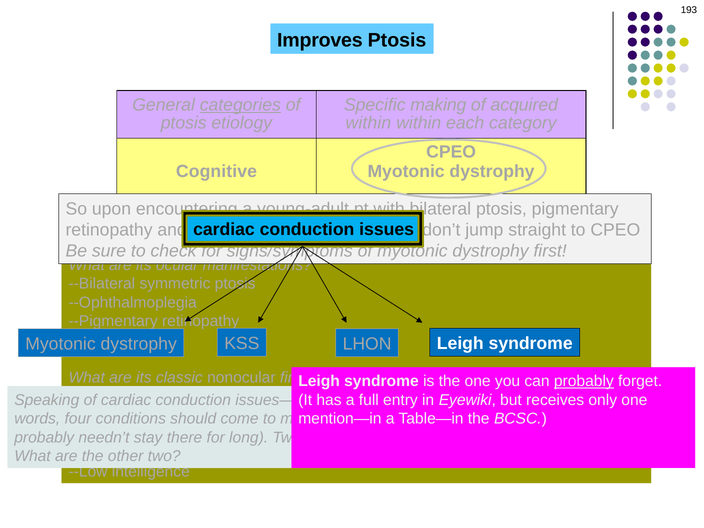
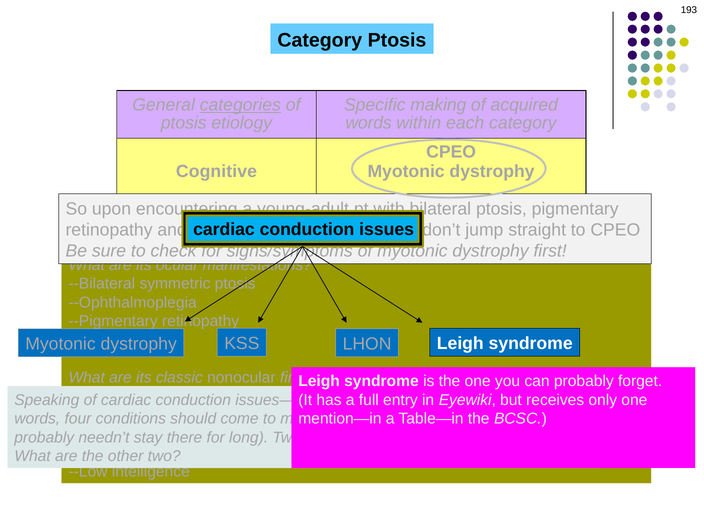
Improves: Improves -> Category (320, 40)
within: within -> words (369, 123)
probably underline: present -> none (584, 381)
